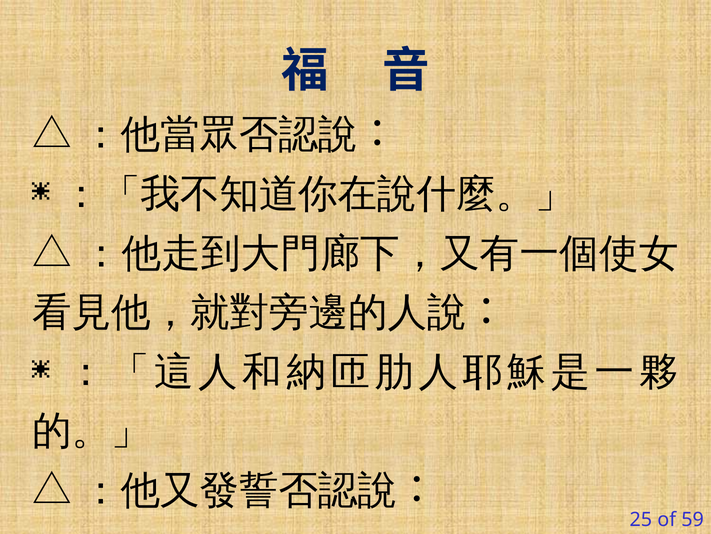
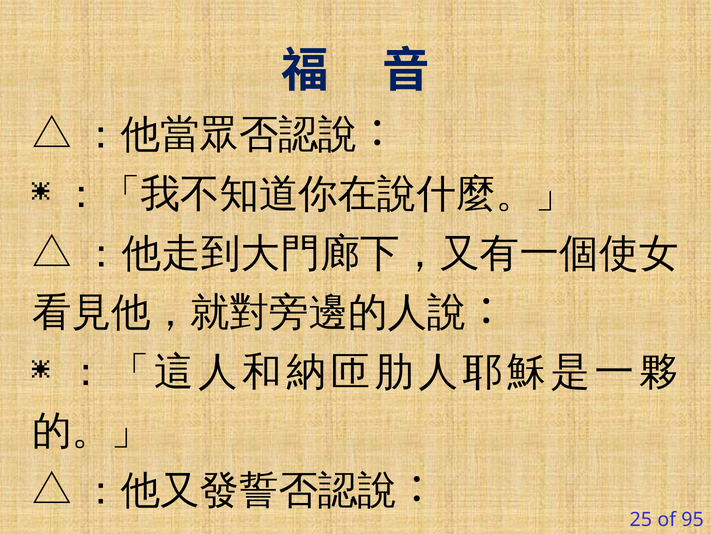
59: 59 -> 95 (693, 519)
